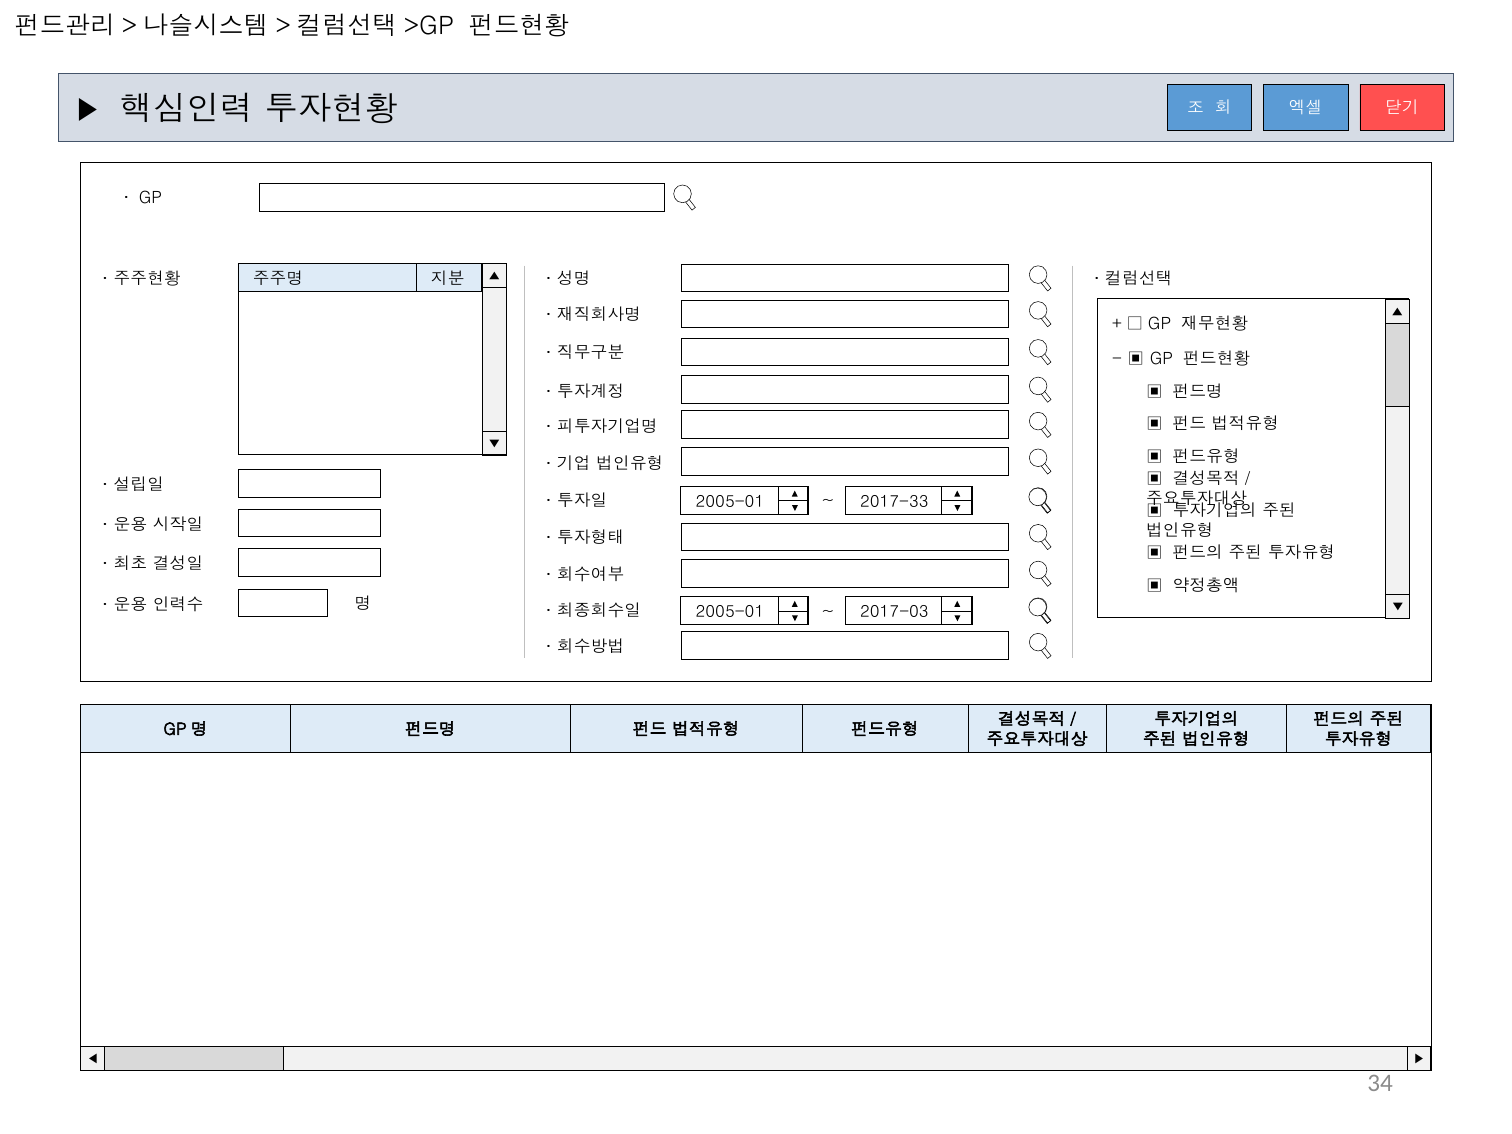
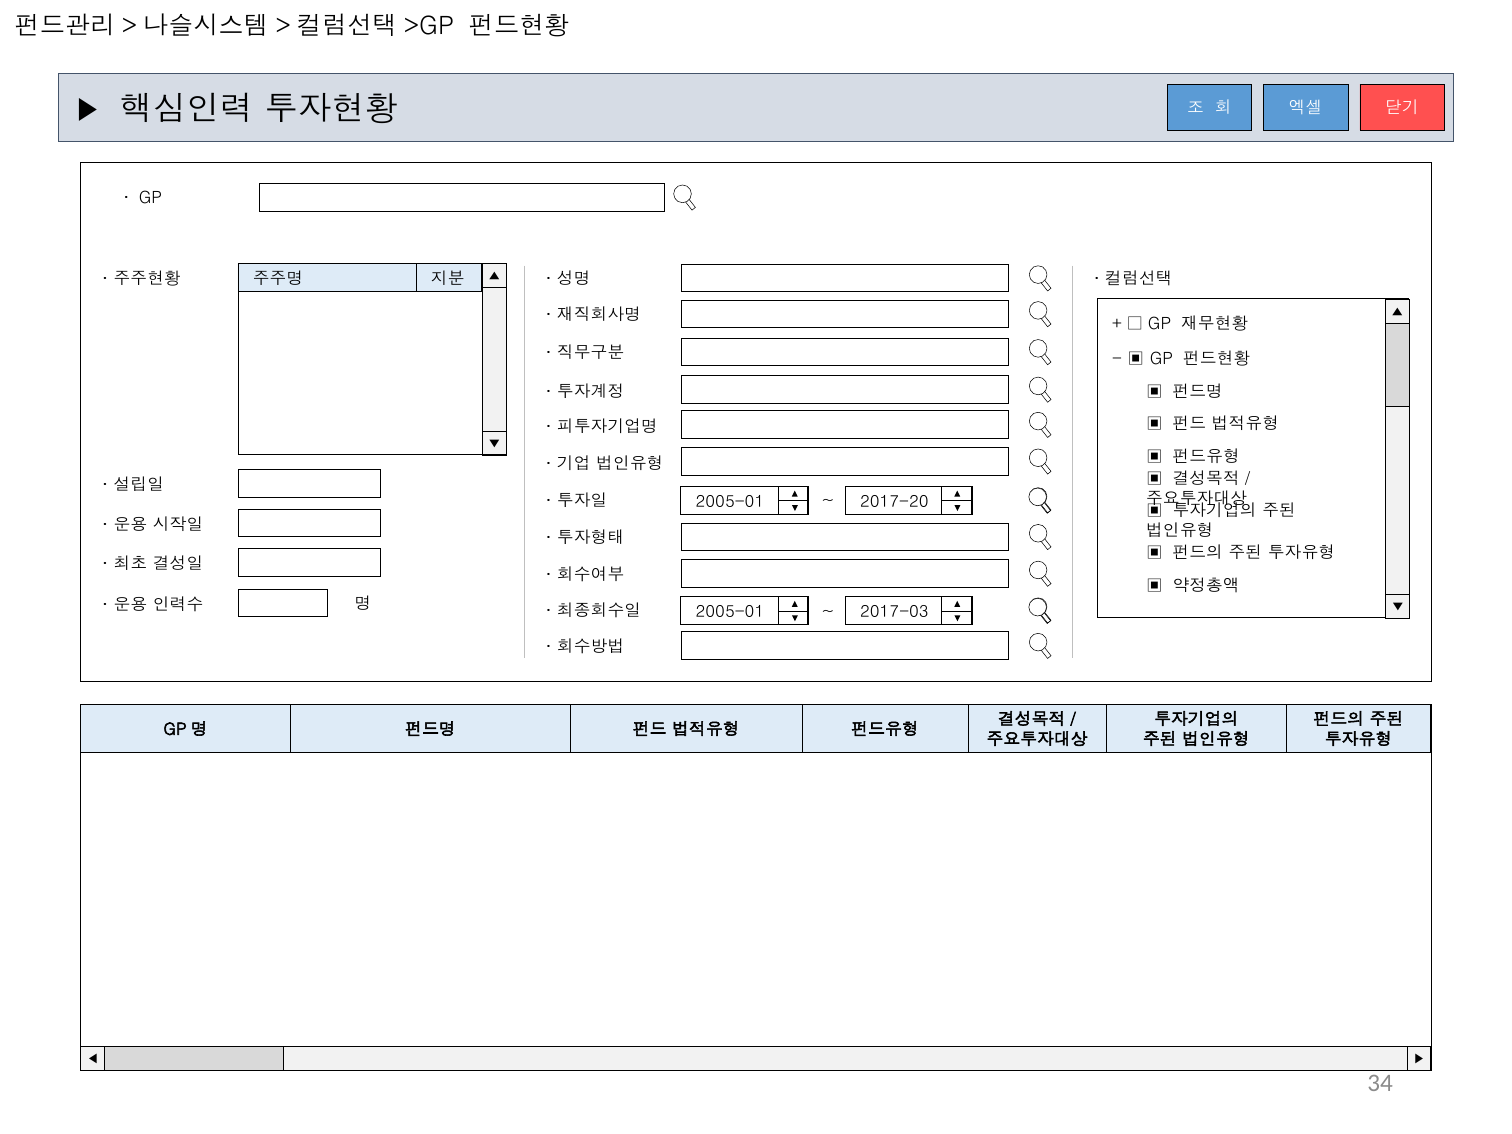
2017-33: 2017-33 -> 2017-20 (894, 502)
